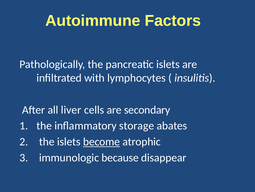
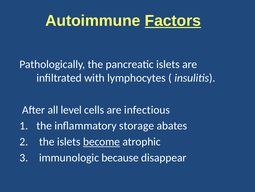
Factors underline: none -> present (173, 21)
liver: liver -> level (71, 109)
secondary: secondary -> infectious (147, 109)
